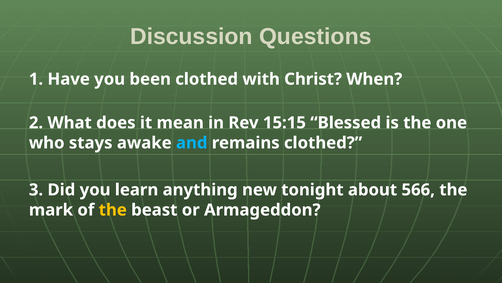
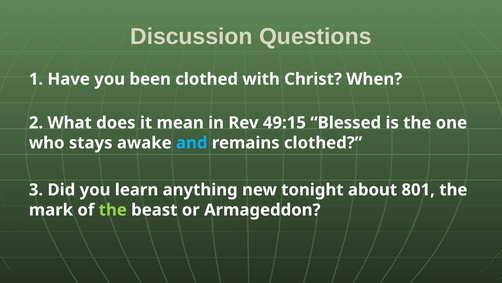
15:15: 15:15 -> 49:15 (284, 123)
566: 566 -> 801 (418, 189)
the colour: yellow -> light green (113, 210)
